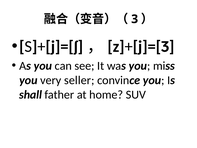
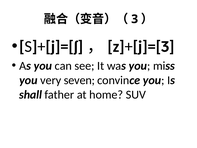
seller: seller -> seven (79, 80)
